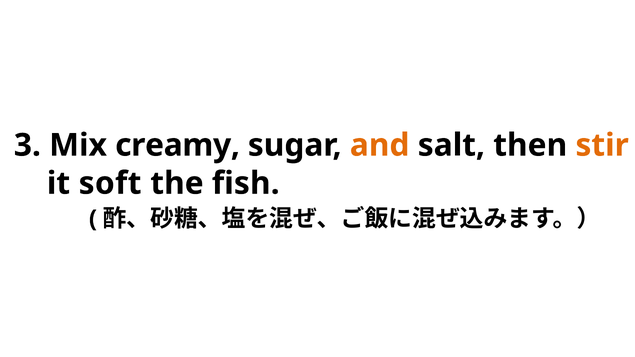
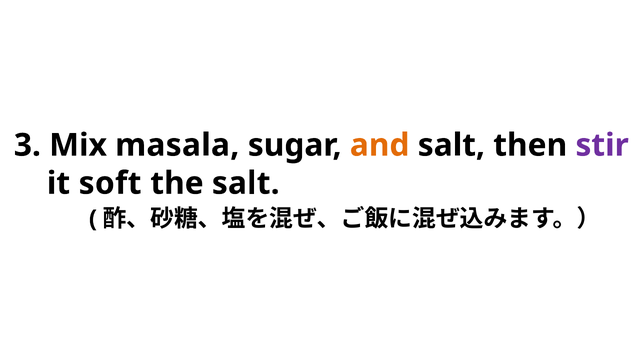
creamy: creamy -> masala (177, 145)
stir colour: orange -> purple (602, 145)
the fish: fish -> salt (246, 183)
